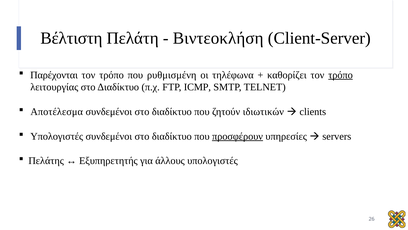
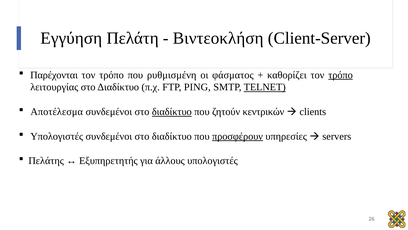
Βέλτιστη: Βέλτιστη -> Εγγύηση (71, 38)
τηλέφωνα: τηλέφωνα -> φάσματος (233, 75)
ICMP: ICMP -> PING (197, 87)
TELNET underline: none -> present (265, 87)
διαδίκτυο underline: none -> present (172, 112)
ιδιωτικών: ιδιωτικών -> κεντρικών (263, 112)
